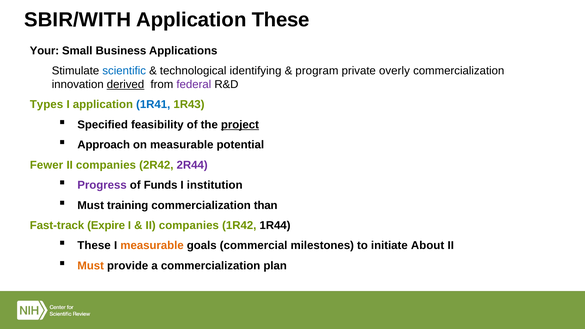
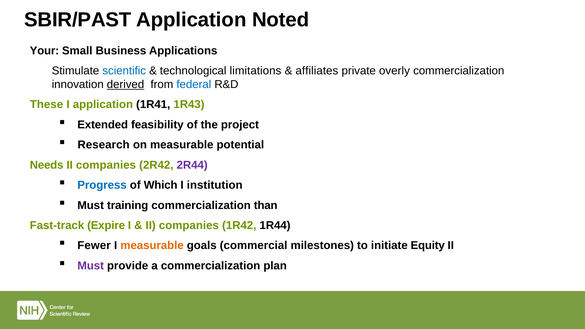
SBIR/WITH: SBIR/WITH -> SBIR/PAST (78, 20)
Application These: These -> Noted (281, 20)
identifying: identifying -> limitations (255, 71)
program: program -> affiliates (317, 71)
federal colour: purple -> blue (194, 84)
Types: Types -> These (47, 105)
1R41 colour: blue -> black (153, 105)
Specified: Specified -> Extended (103, 125)
project underline: present -> none (240, 125)
Approach: Approach -> Research (104, 145)
Fewer: Fewer -> Needs (47, 165)
Progress colour: purple -> blue (102, 185)
Funds: Funds -> Which (161, 185)
These: These -> Fewer (94, 246)
About: About -> Equity (428, 246)
Must colour: orange -> purple (91, 266)
